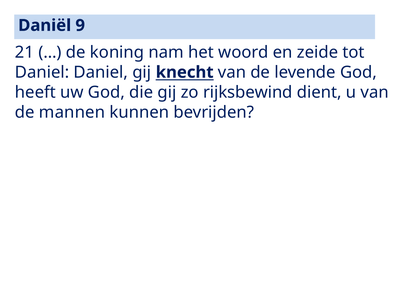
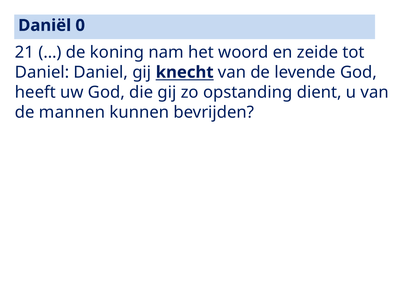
9: 9 -> 0 (80, 25)
rijksbewind: rijksbewind -> opstanding (248, 92)
